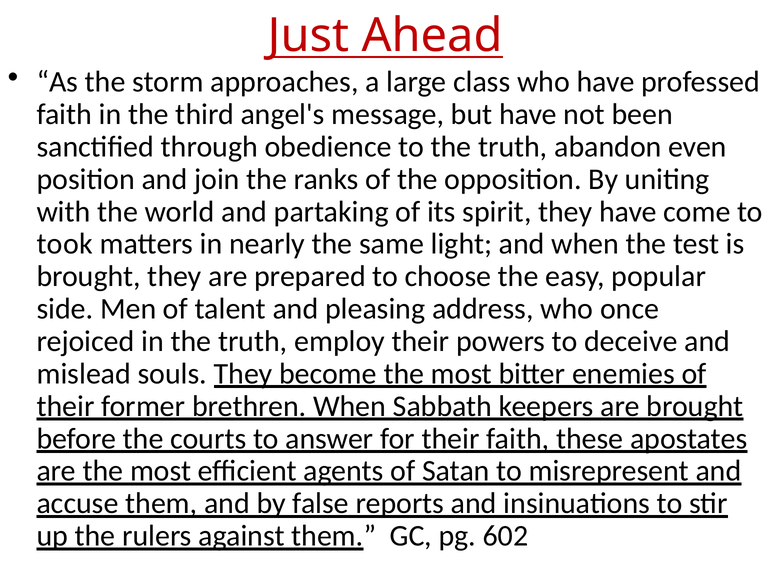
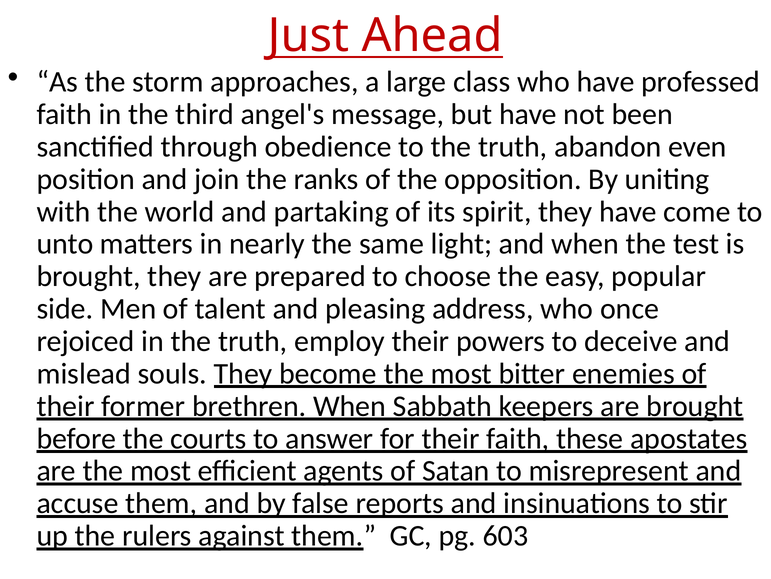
took: took -> unto (65, 244)
602: 602 -> 603 (505, 535)
